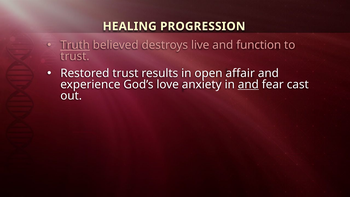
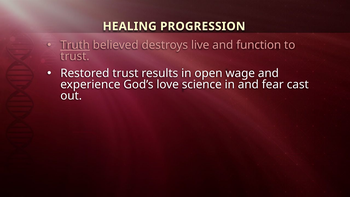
affair: affair -> wage (240, 73)
anxiety: anxiety -> science (202, 84)
and underline: present -> none (248, 84)
